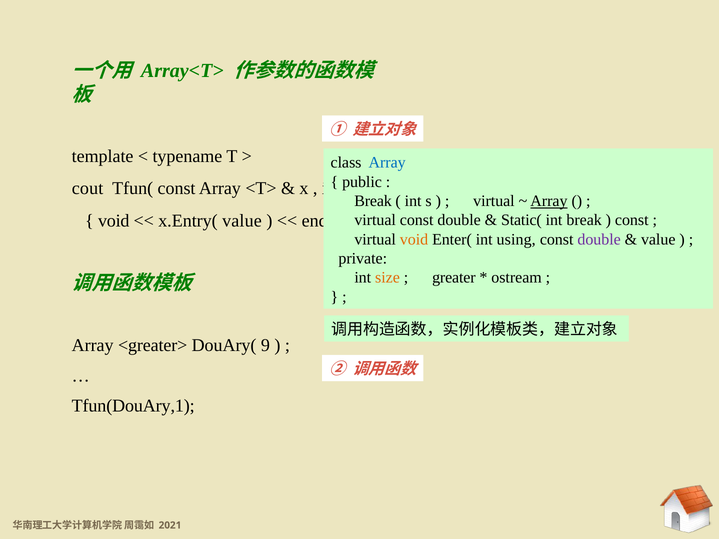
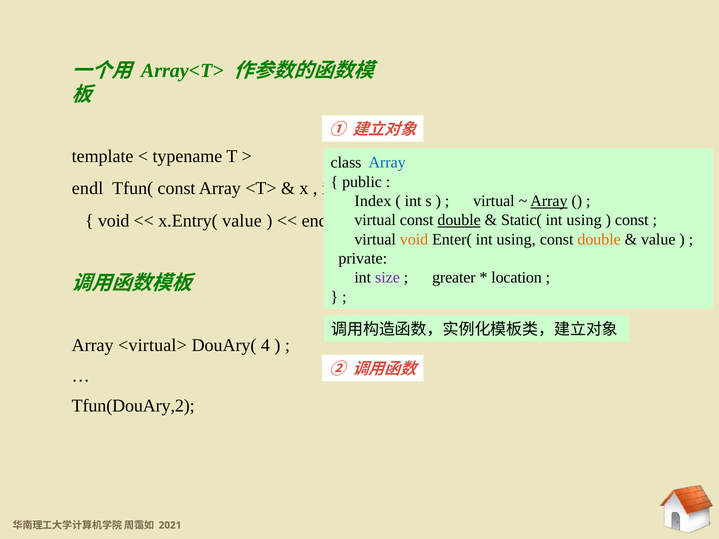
cout: cout -> endl (88, 189)
Break: Break -> Index (373, 201)
double underline: none -> present (459, 220)
break: break -> using (584, 220)
double colour: purple -> orange (599, 239)
size colour: orange -> purple (387, 278)
ostream: ostream -> location (517, 278)
<greater>: <greater> -> <virtual> (152, 346)
9: 9 -> 4 (265, 346)
Tfun(DouAry,1: Tfun(DouAry,1 -> Tfun(DouAry,2 (133, 406)
